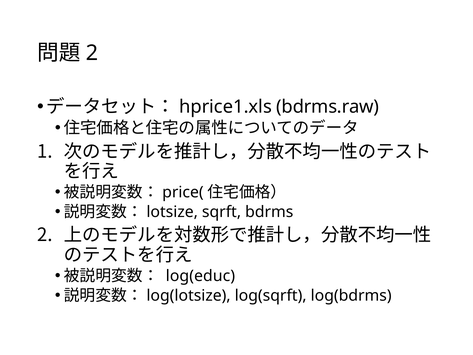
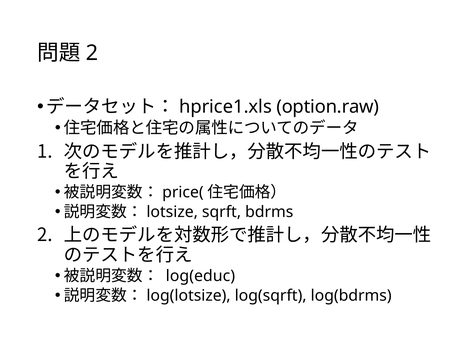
bdrms.raw: bdrms.raw -> option.raw (328, 107)
